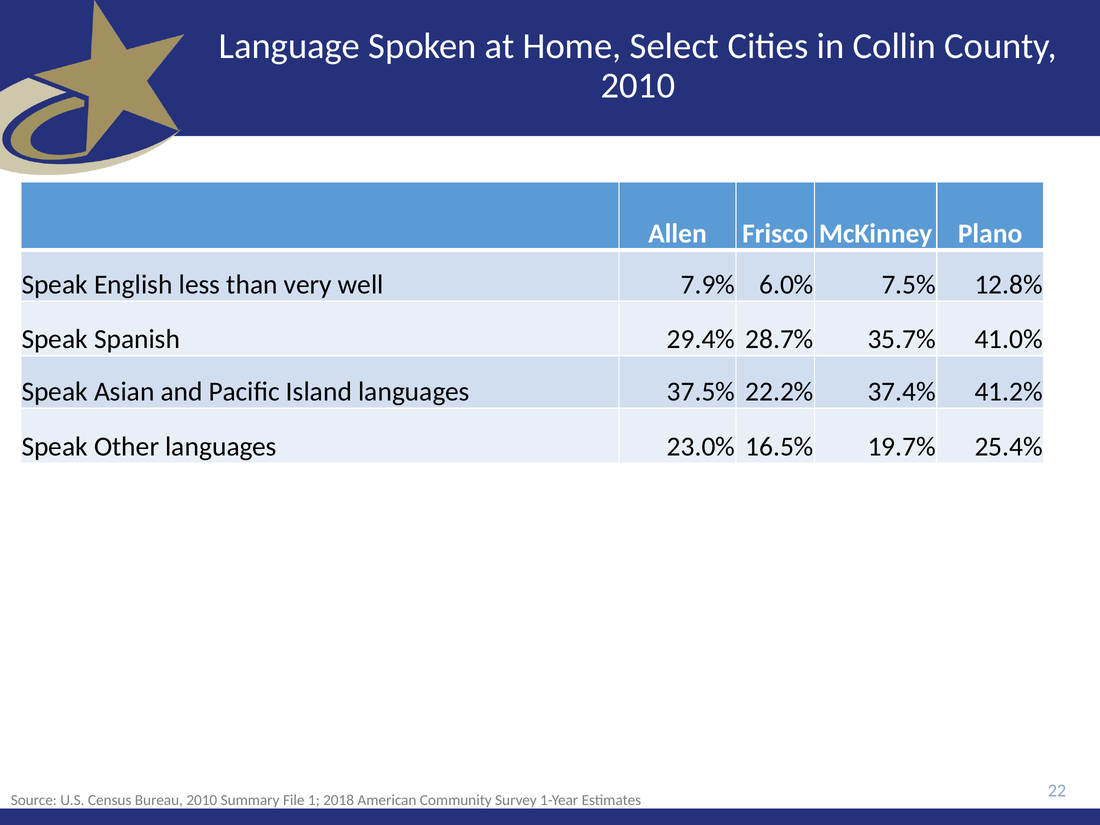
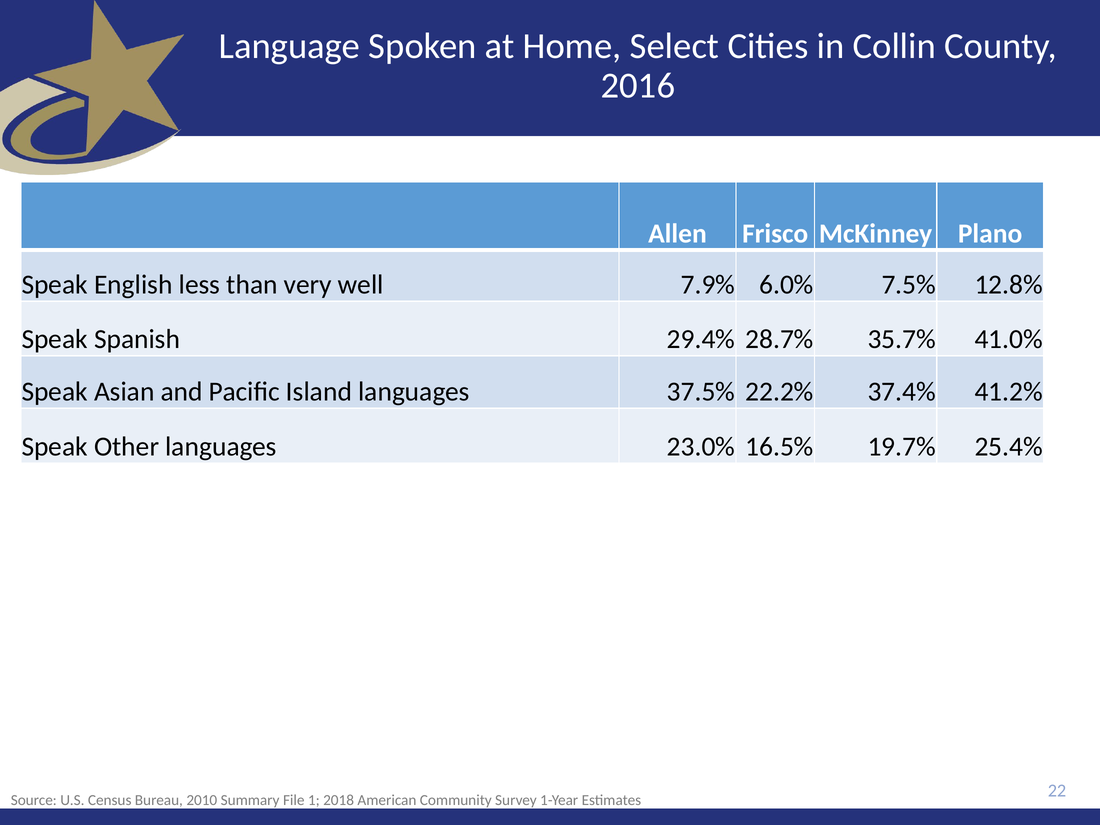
2010: 2010 -> 2016 (638, 86)
